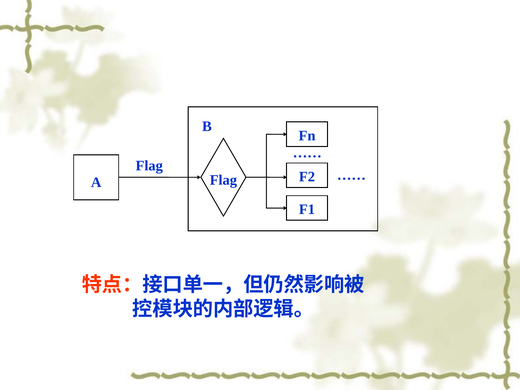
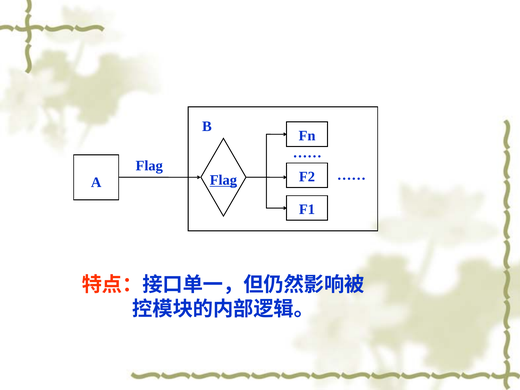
Flag underline: none -> present (223, 180)
